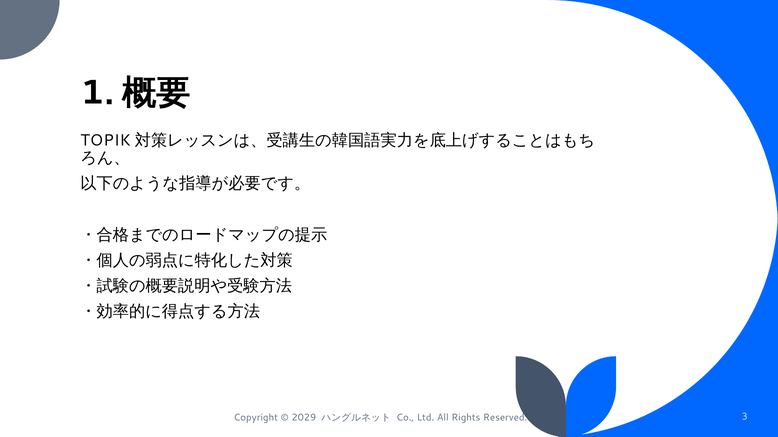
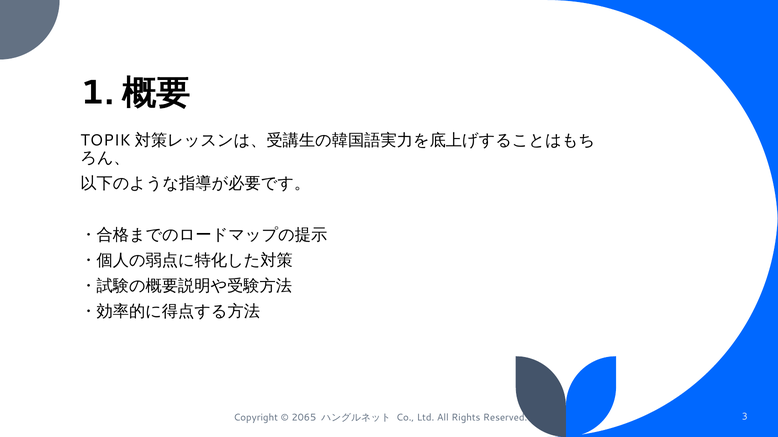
2029: 2029 -> 2065 (304, 418)
